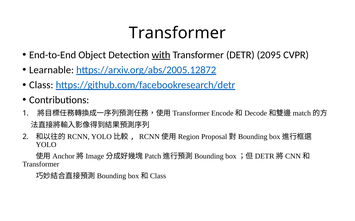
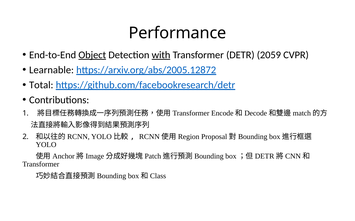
Transformer: Transformer -> Performance (178, 33)
Object underline: none -> present (92, 55)
2095: 2095 -> 2059 (269, 55)
Class: Class -> Total (41, 85)
